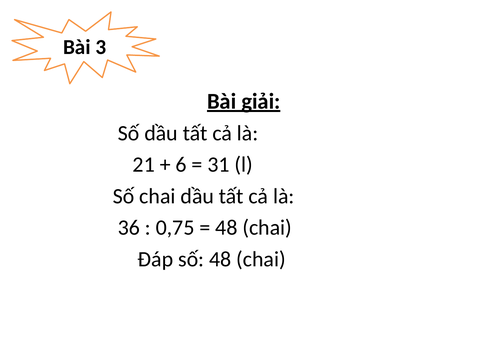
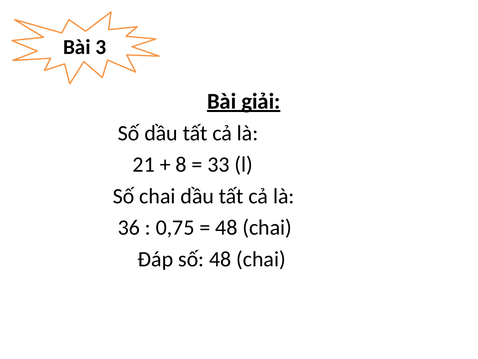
6: 6 -> 8 (181, 164)
31: 31 -> 33 (219, 164)
